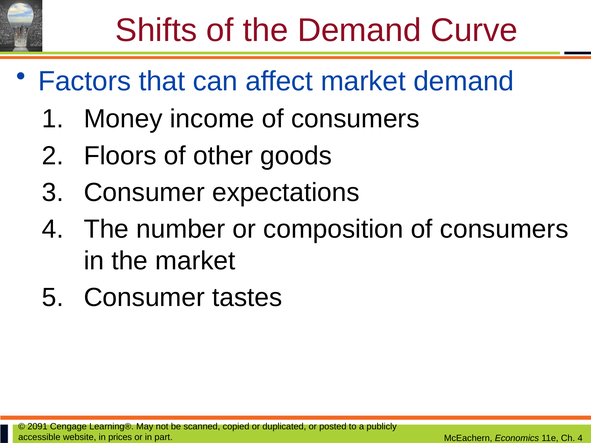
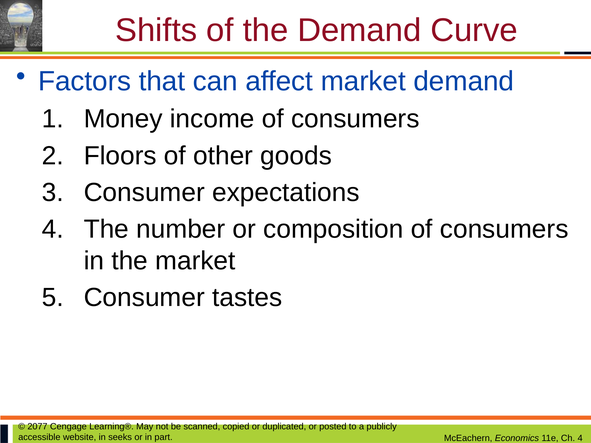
2091: 2091 -> 2077 (37, 427)
prices: prices -> seeks (120, 437)
